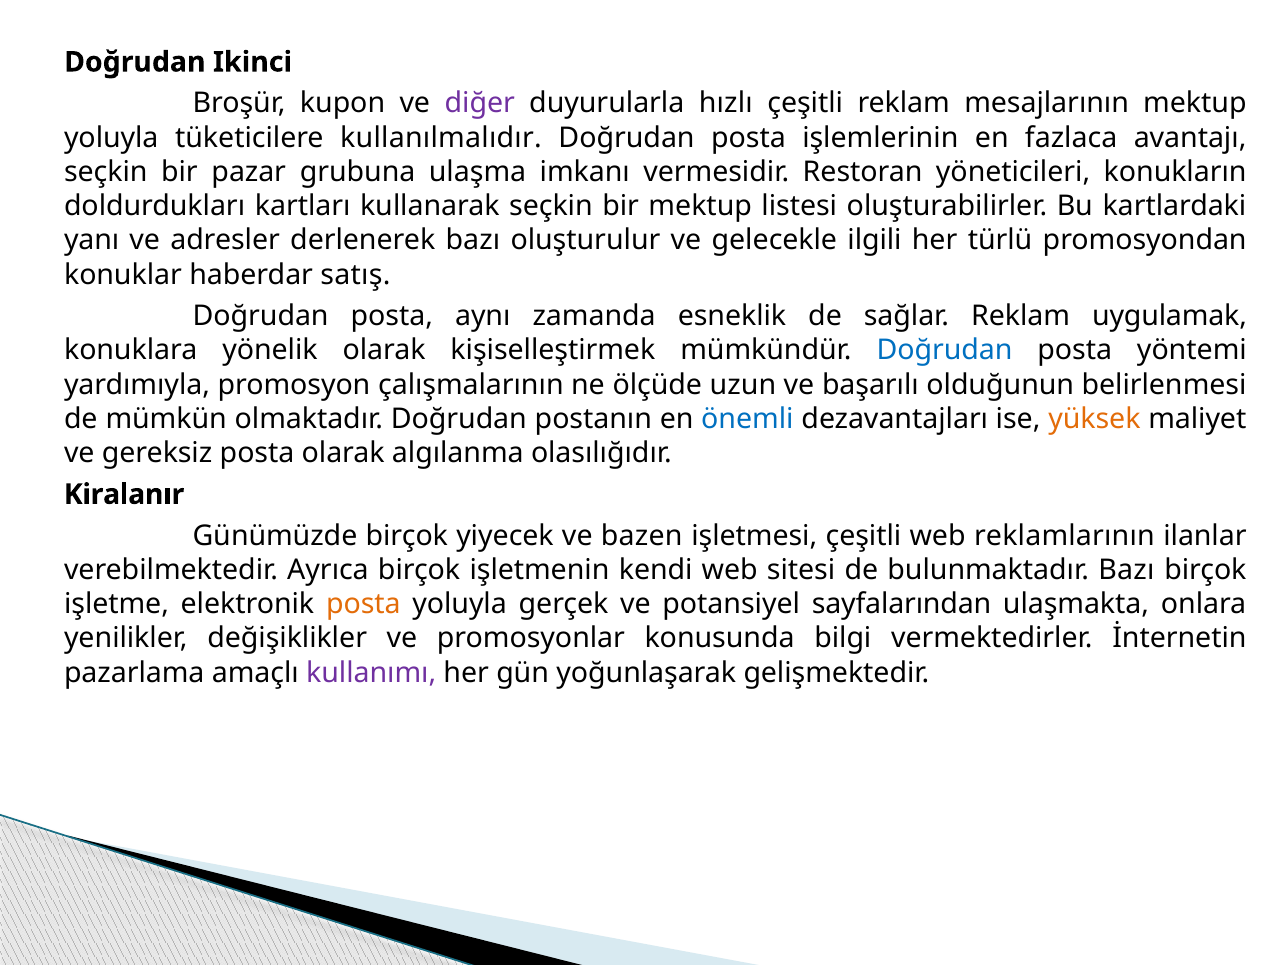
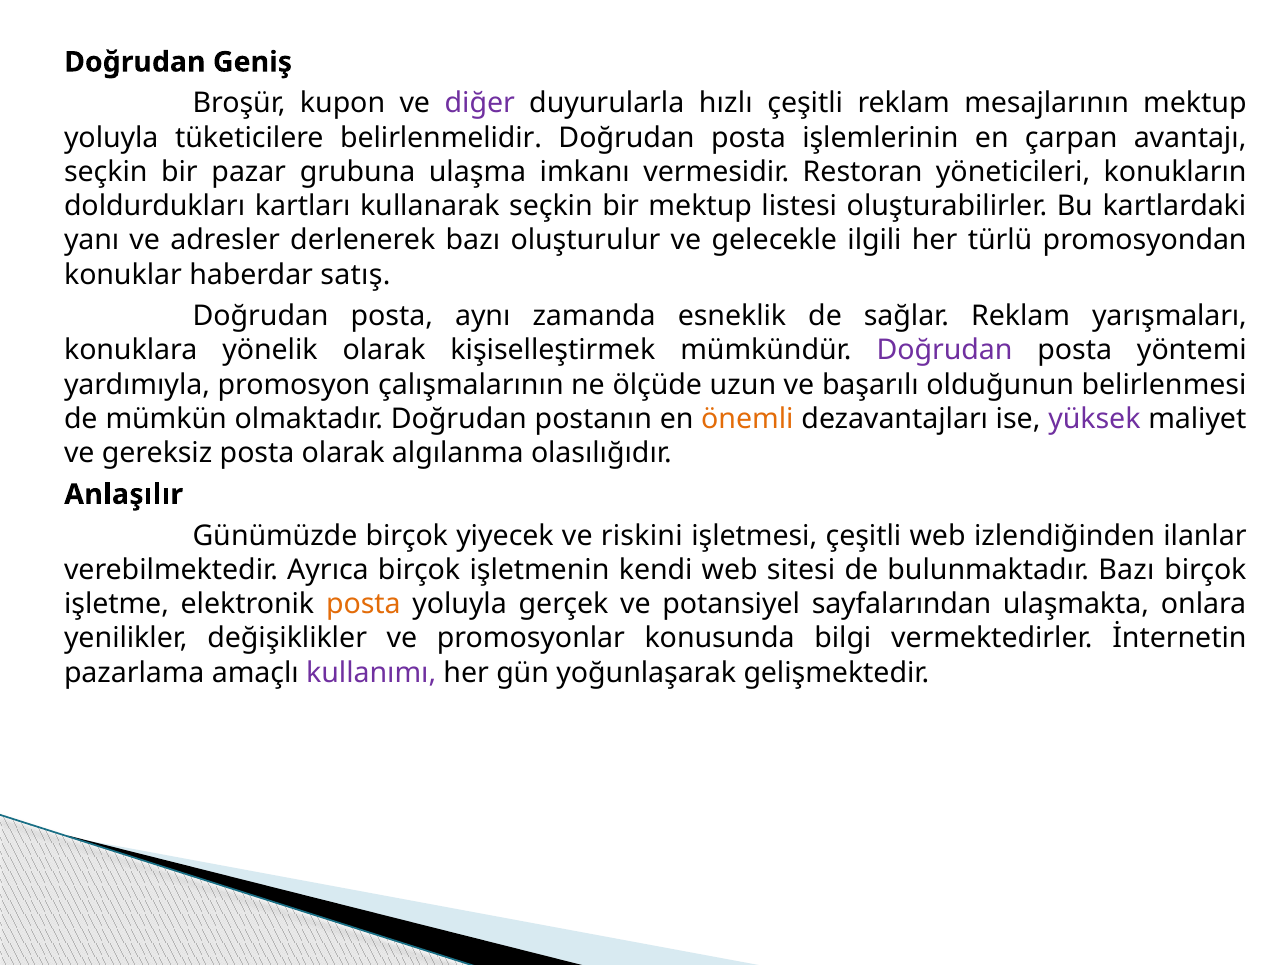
Ikinci: Ikinci -> Geniş (252, 62)
kullanılmalıdır: kullanılmalıdır -> belirlenmelidir (441, 138)
fazlaca: fazlaca -> çarpan (1071, 138)
uygulamak: uygulamak -> yarışmaları (1169, 316)
Doğrudan colour: blue -> purple (945, 350)
önemli colour: blue -> orange (747, 419)
yüksek colour: orange -> purple (1094, 419)
Kiralanır: Kiralanır -> Anlaşılır (124, 494)
bazen: bazen -> riskini (642, 536)
reklamlarının: reklamlarının -> izlendiğinden (1064, 536)
